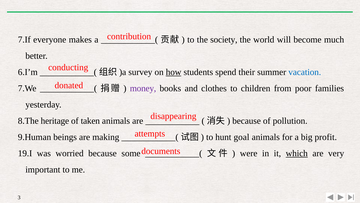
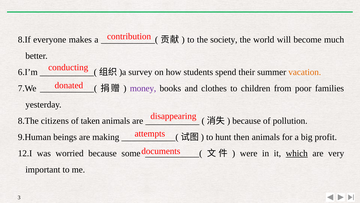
7.If: 7.If -> 8.If (24, 40)
how underline: present -> none (174, 72)
vacation colour: blue -> orange (305, 72)
heritage: heritage -> citizens (55, 121)
goal: goal -> then (242, 137)
19.I: 19.I -> 12.I (25, 153)
